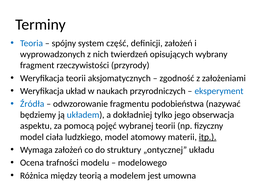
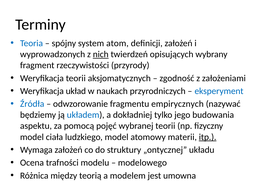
część: część -> atom (117, 43)
nich underline: none -> present (101, 54)
podobieństwa: podobieństwa -> empirycznych (177, 104)
obserwacja: obserwacja -> budowania (213, 115)
